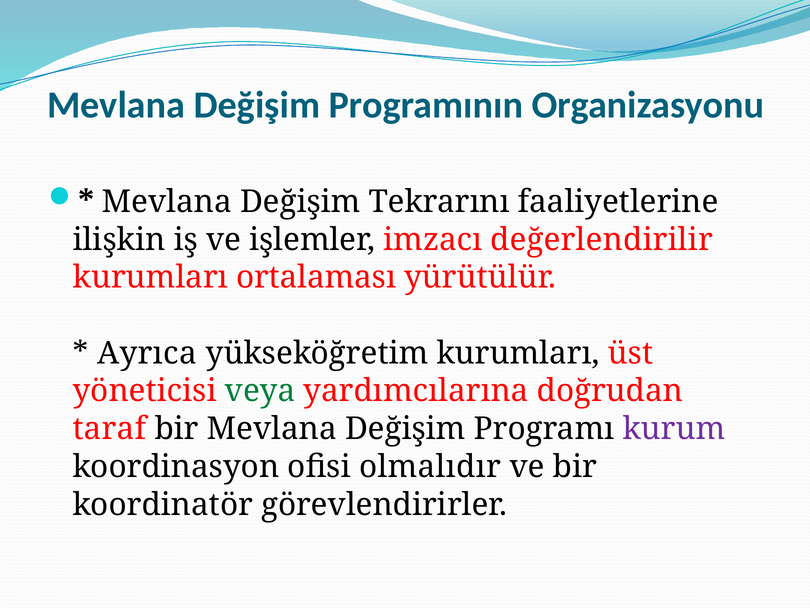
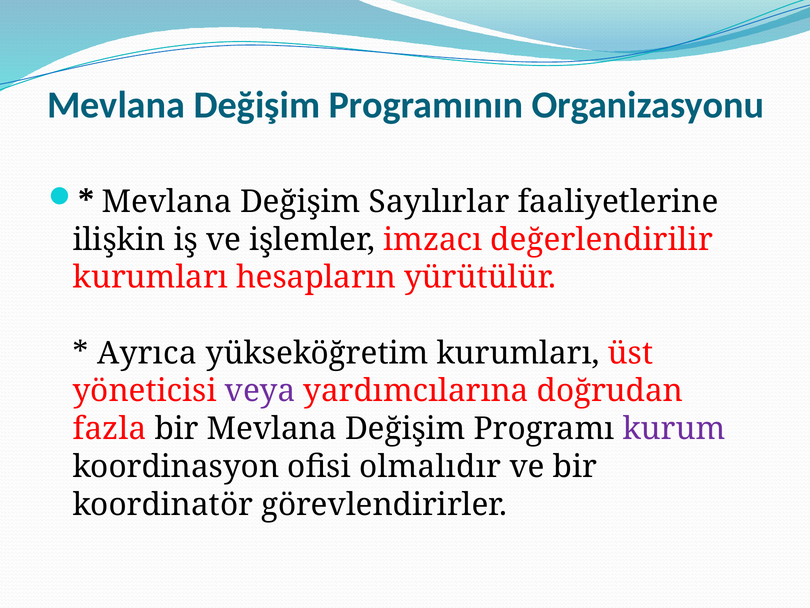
Tekrarını: Tekrarını -> Sayılırlar (439, 202)
ortalaması: ortalaması -> hesapların (316, 277)
veya colour: green -> purple (260, 391)
taraf: taraf -> fazla (110, 429)
